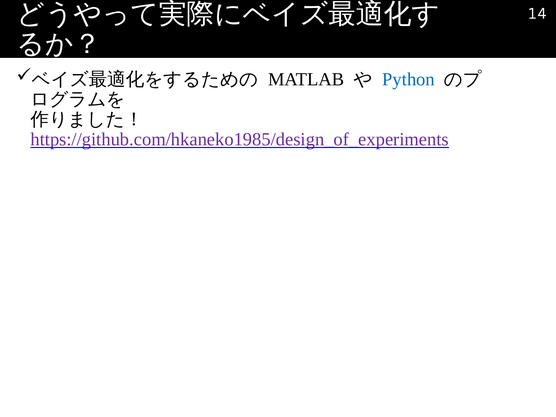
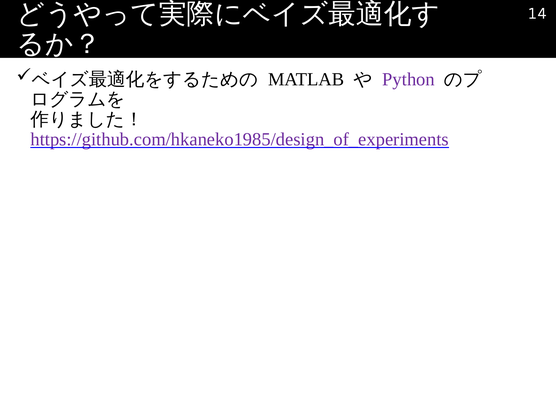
Python colour: blue -> purple (409, 79)
